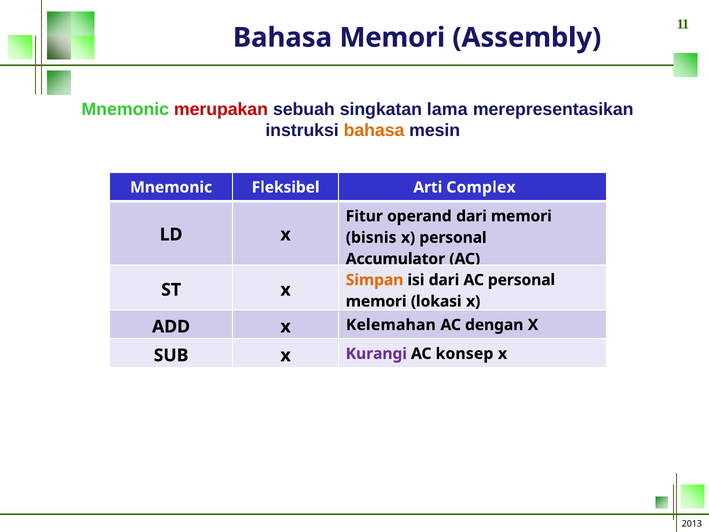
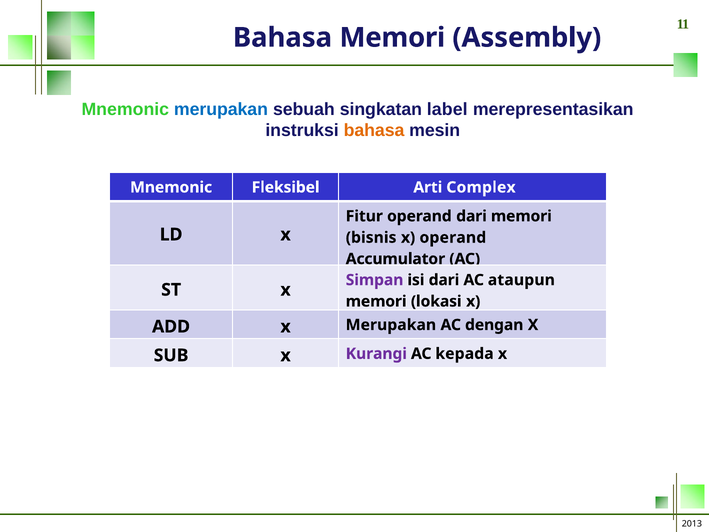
merupakan colour: red -> blue (221, 109)
lama: lama -> label (447, 109)
x personal: personal -> operand (453, 237)
Simpan colour: orange -> purple (375, 280)
AC personal: personal -> ataupun (521, 280)
Kelemahan: Kelemahan -> Merupakan (391, 325)
konsep: konsep -> kepada (464, 354)
